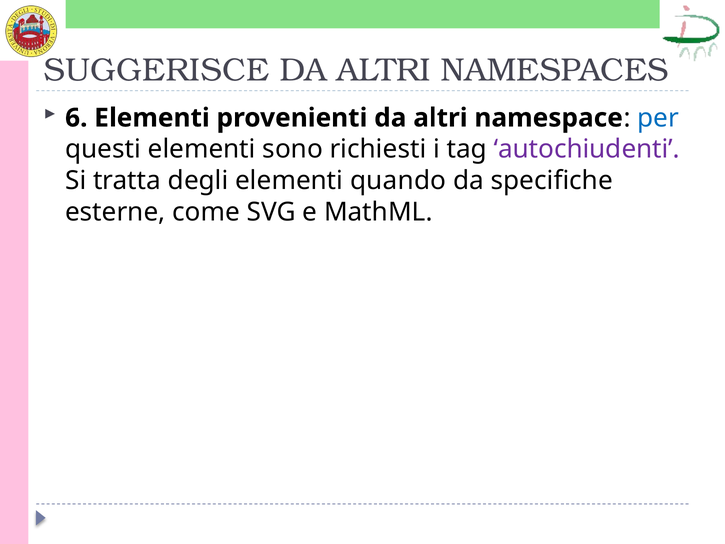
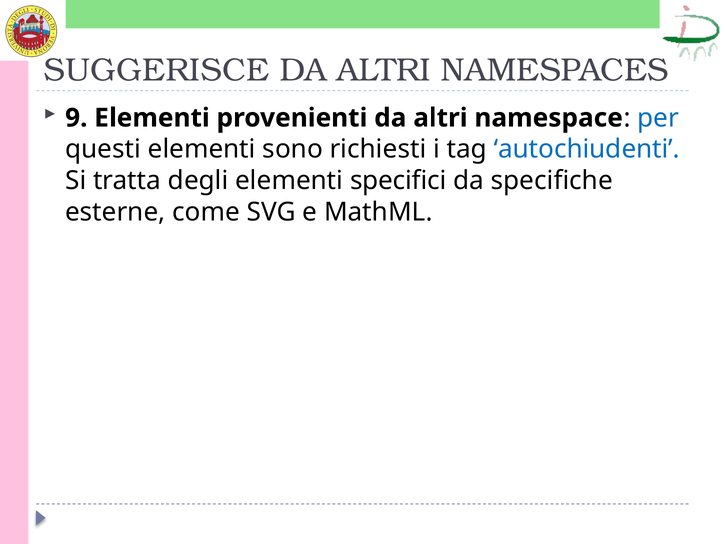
6: 6 -> 9 (76, 118)
autochiudenti colour: purple -> blue (587, 149)
quando: quando -> specifici (398, 181)
